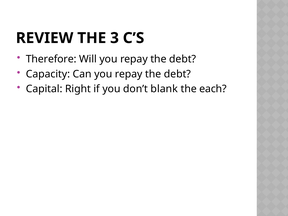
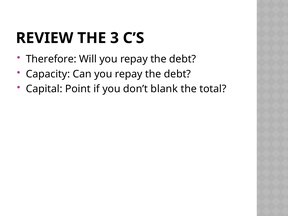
Right: Right -> Point (78, 89)
each: each -> total (213, 89)
